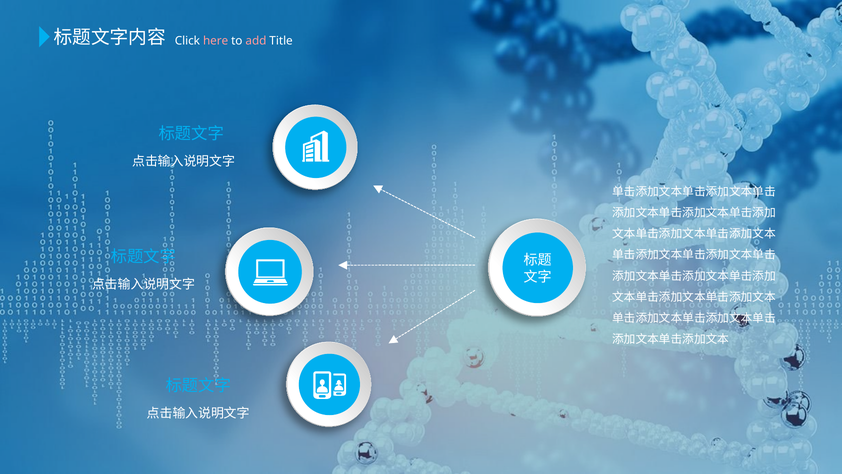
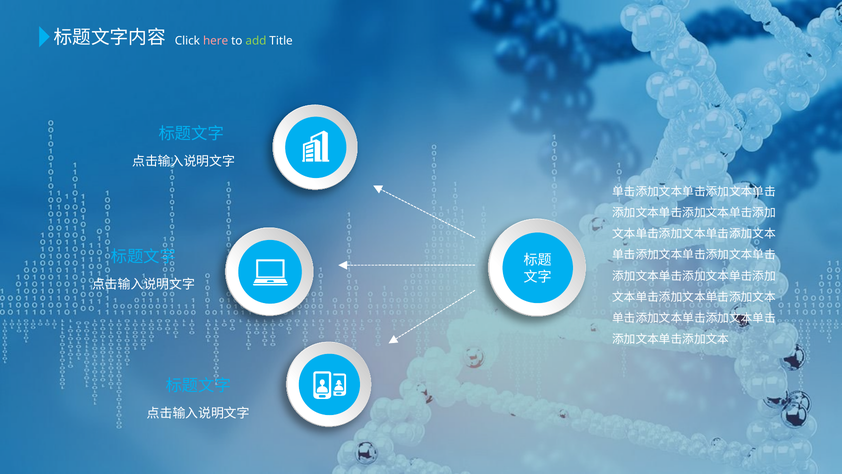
add colour: pink -> light green (256, 41)
